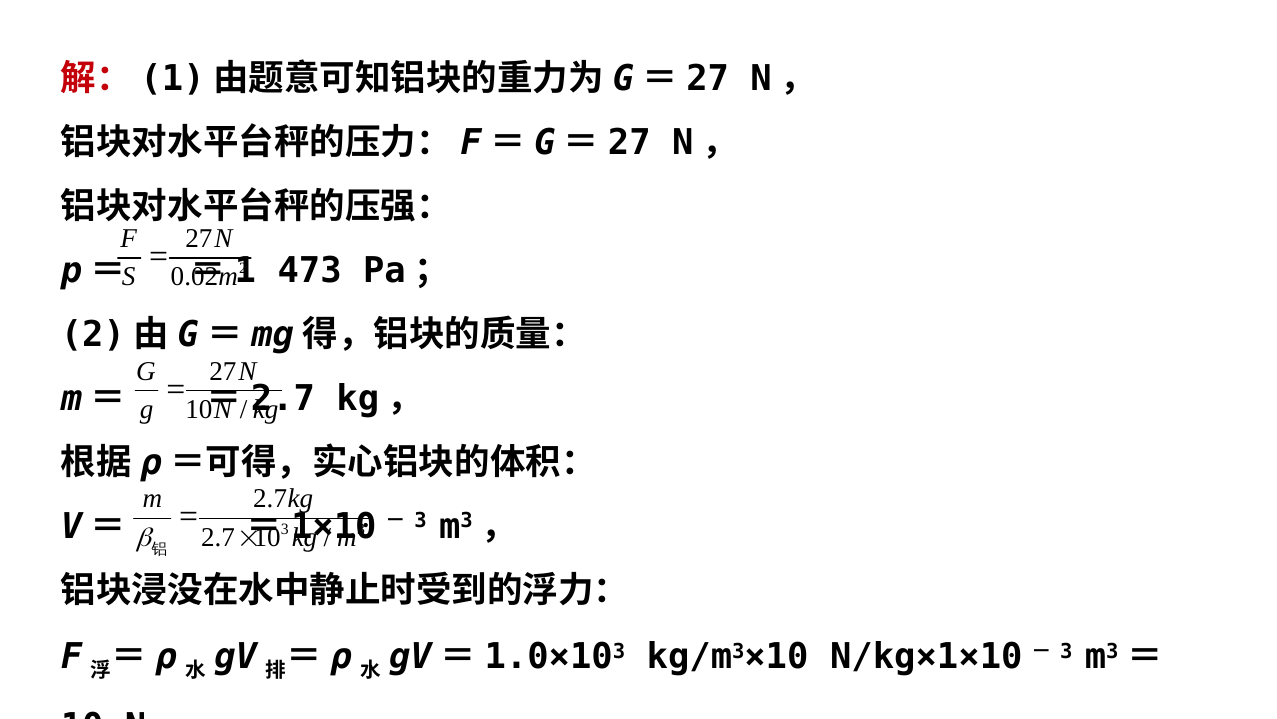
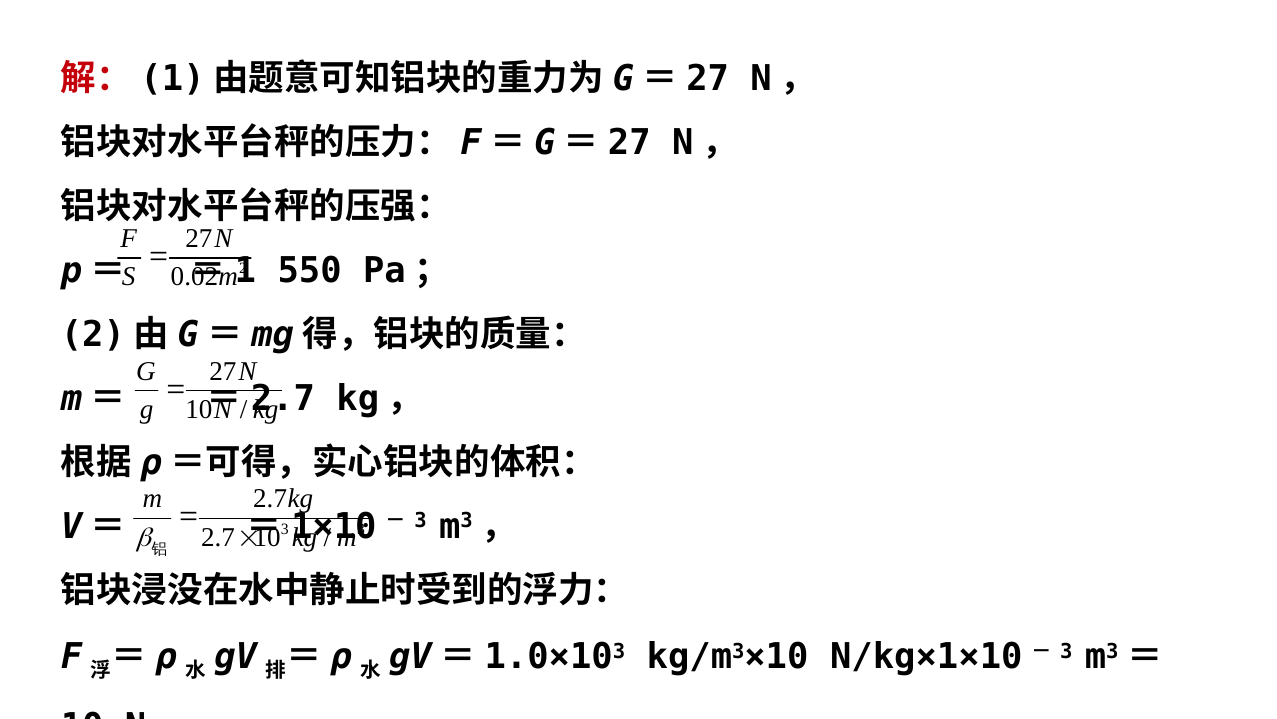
473: 473 -> 550 (310, 271)
